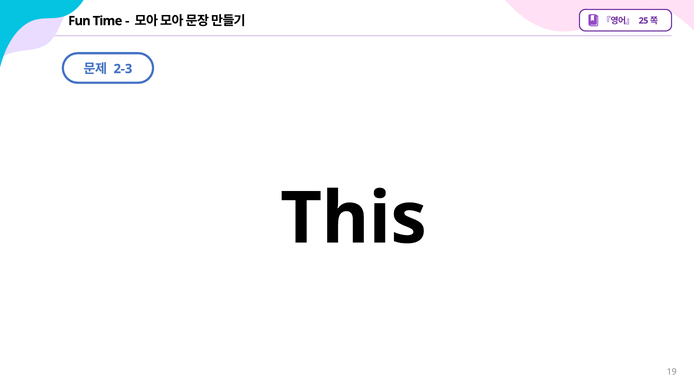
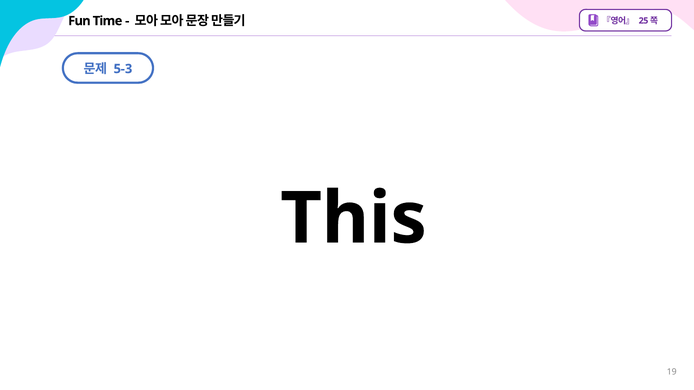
2-3: 2-3 -> 5-3 (123, 69)
